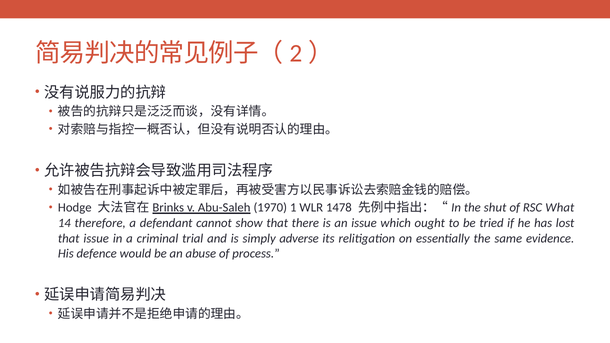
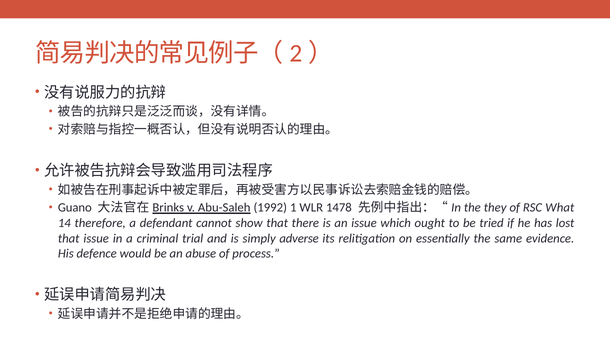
Hodge: Hodge -> Guano (75, 208)
1970: 1970 -> 1992 (270, 208)
shut: shut -> they (495, 208)
